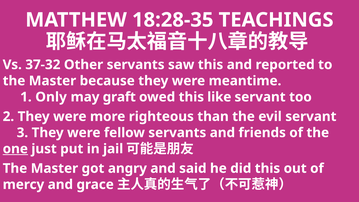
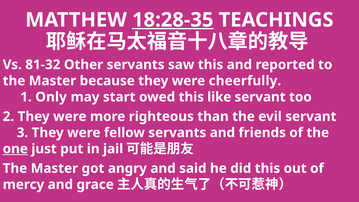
18:28-35 underline: none -> present (173, 20)
37-32: 37-32 -> 81-32 (43, 65)
meantime: meantime -> cheerfully (245, 81)
graft: graft -> start (119, 97)
